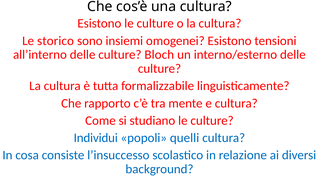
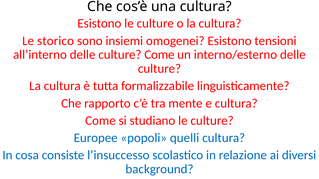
culture Bloch: Bloch -> Come (159, 55)
Individui: Individui -> Europee (96, 138)
